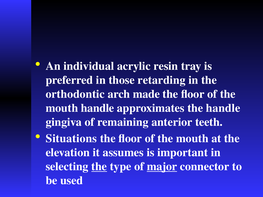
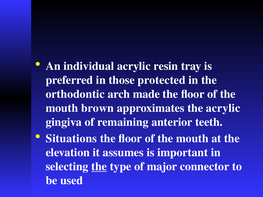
retarding: retarding -> protected (162, 80)
mouth handle: handle -> brown (97, 108)
the handle: handle -> acrylic (223, 108)
major underline: present -> none (162, 167)
